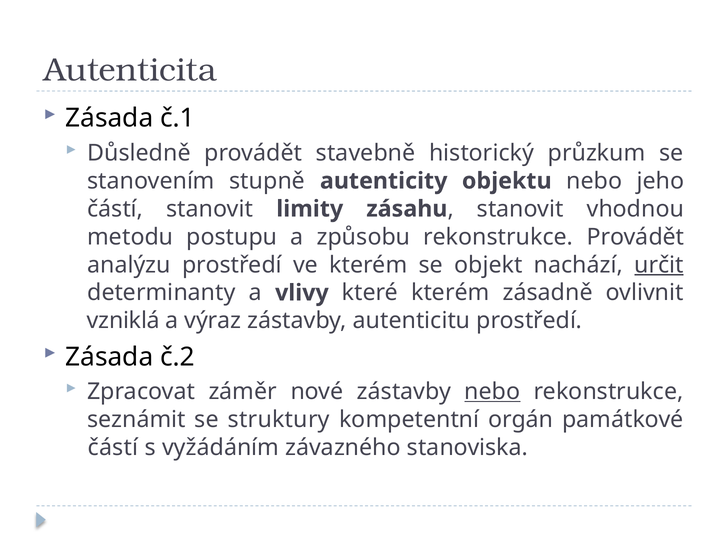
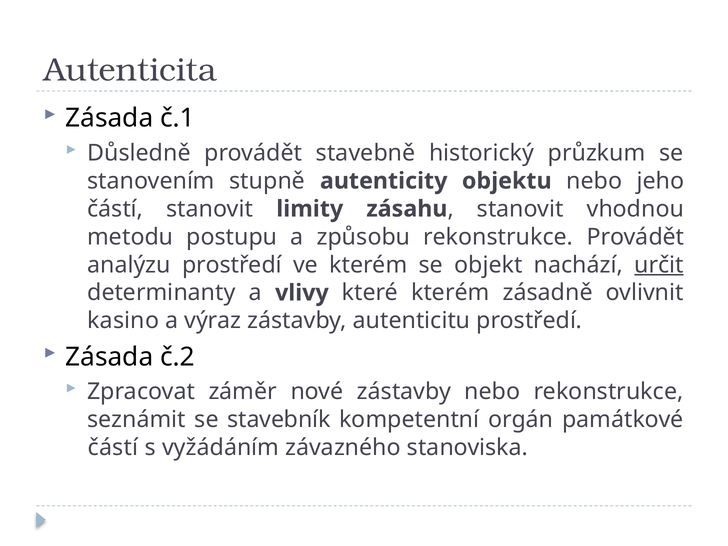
vzniklá: vzniklá -> kasino (123, 321)
nebo underline: present -> none (492, 391)
struktury: struktury -> stavebník (279, 419)
